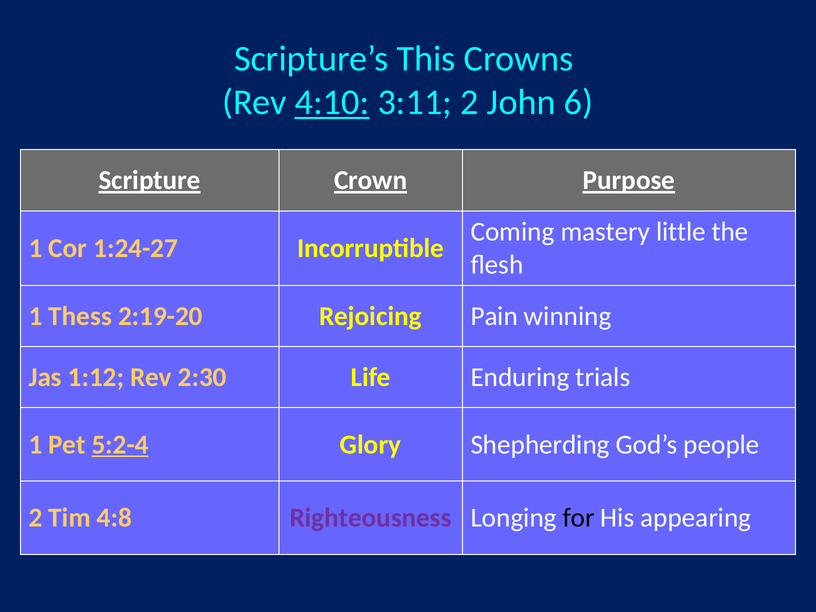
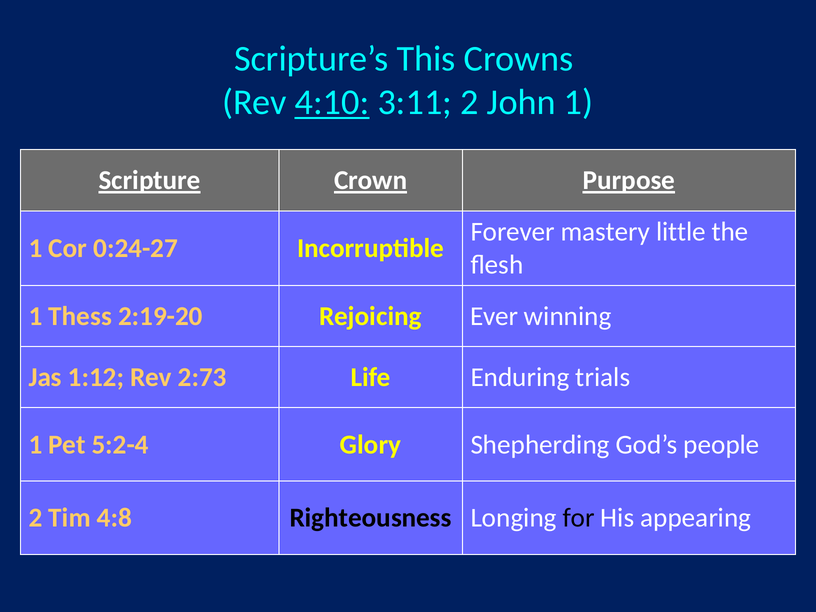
John 6: 6 -> 1 (579, 102)
Coming: Coming -> Forever (513, 232)
1:24-27: 1:24-27 -> 0:24-27 (136, 248)
Pain: Pain -> Ever (494, 316)
2:30: 2:30 -> 2:73 (202, 377)
5:2-4 underline: present -> none (120, 445)
Righteousness colour: purple -> black (371, 518)
